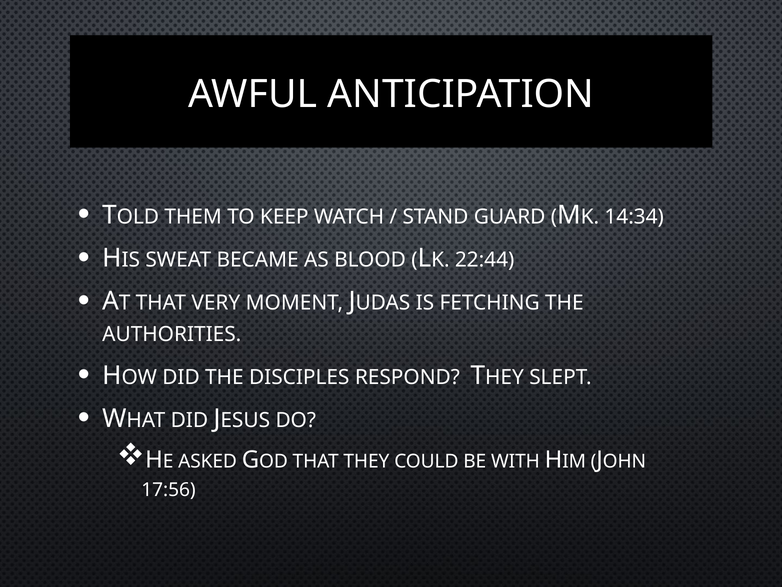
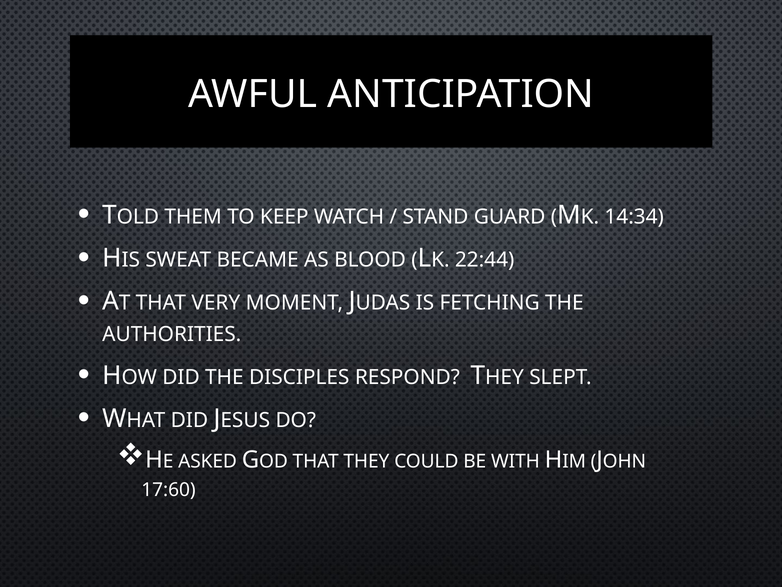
17:56: 17:56 -> 17:60 (168, 490)
